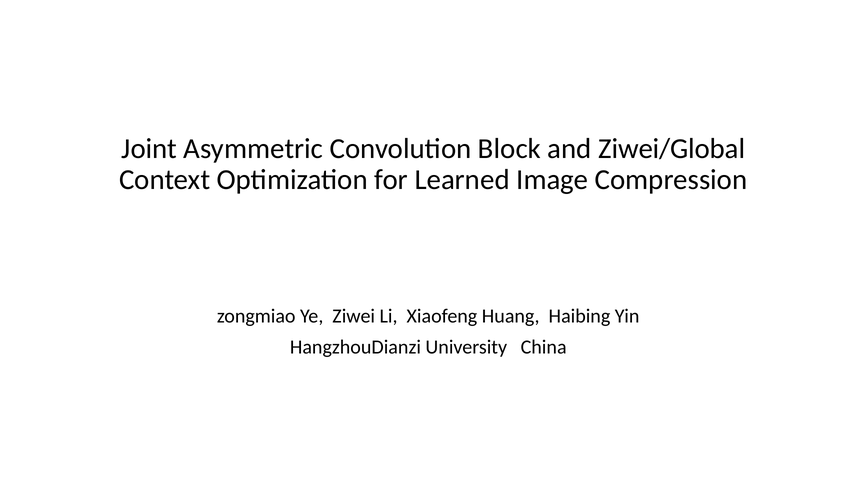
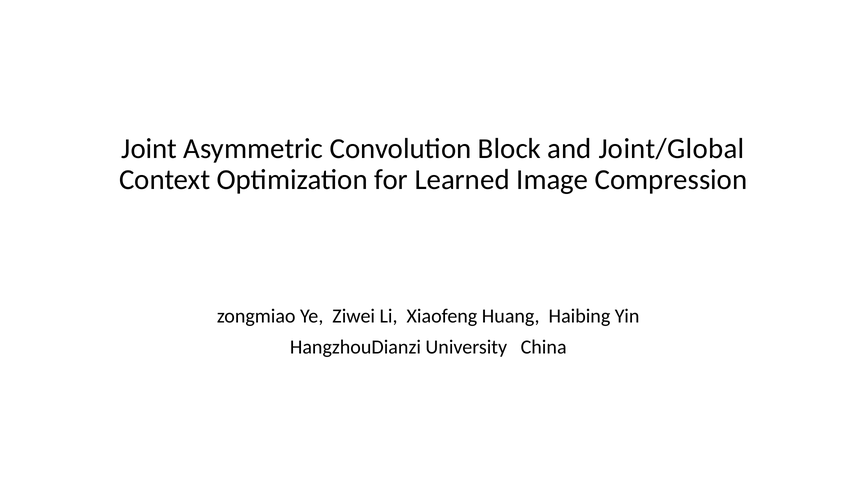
Ziwei/Global: Ziwei/Global -> Joint/Global (671, 148)
